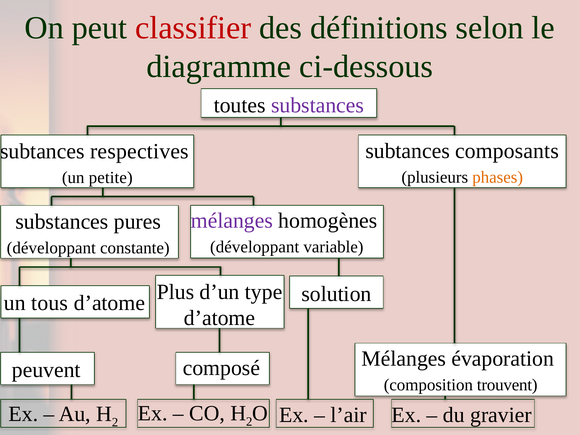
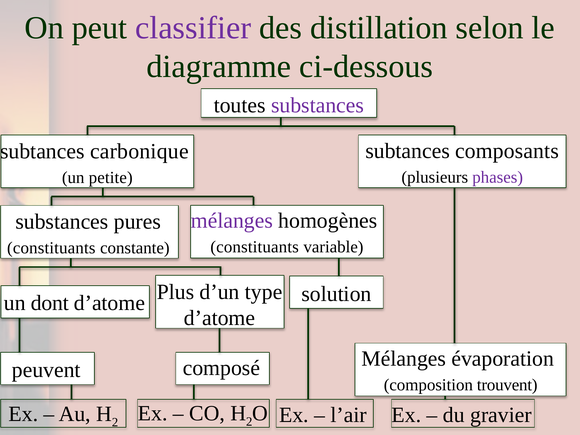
classifier colour: red -> purple (193, 28)
définitions: définitions -> distillation (379, 28)
respectives: respectives -> carbonique (139, 151)
phases colour: orange -> purple (498, 177)
développant: développant -> constituants (255, 247)
développant: développant -> constituants (51, 248)
tous: tous -> dont (50, 303)
